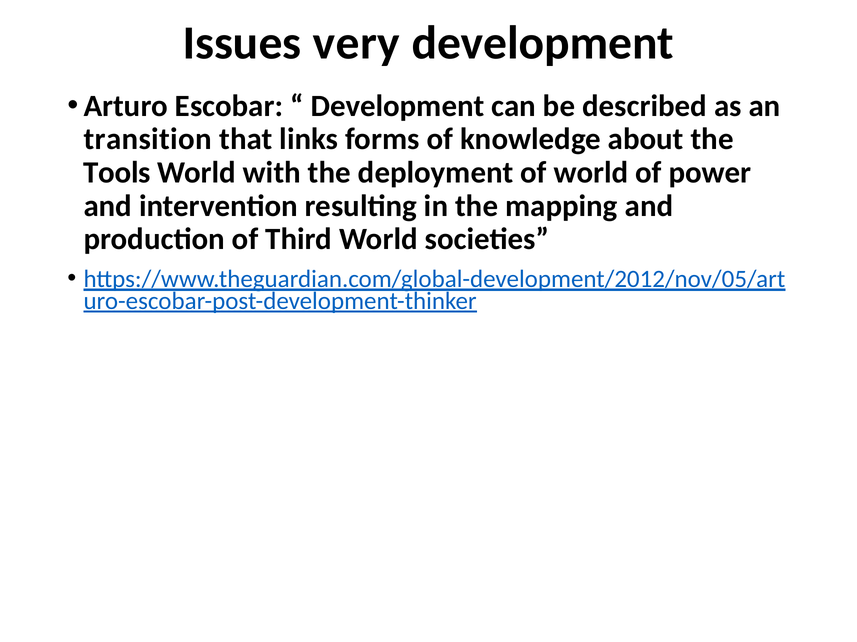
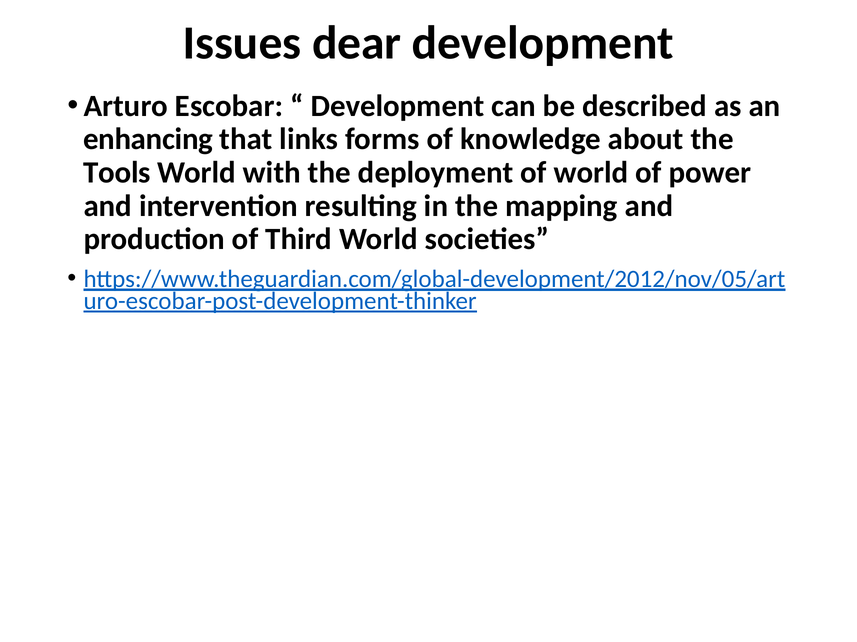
very: very -> dear (357, 43)
transition: transition -> enhancing (148, 139)
